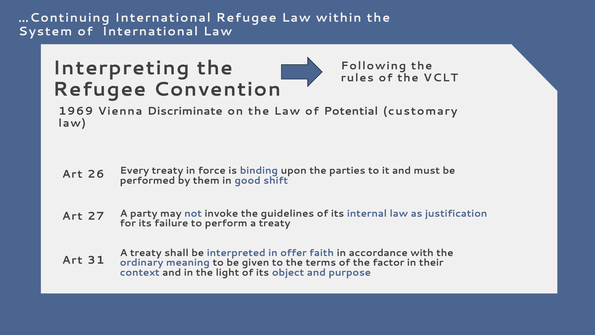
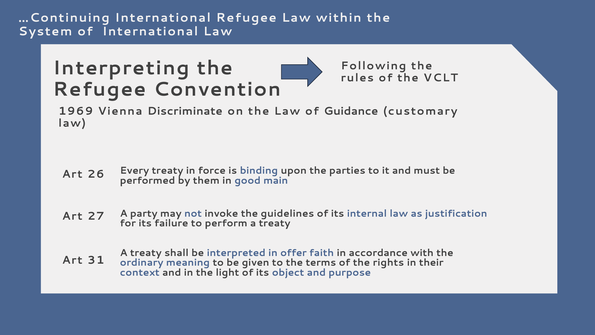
Potential: Potential -> Guidance (351, 111)
shift: shift -> main (276, 180)
factor: factor -> rights (388, 262)
